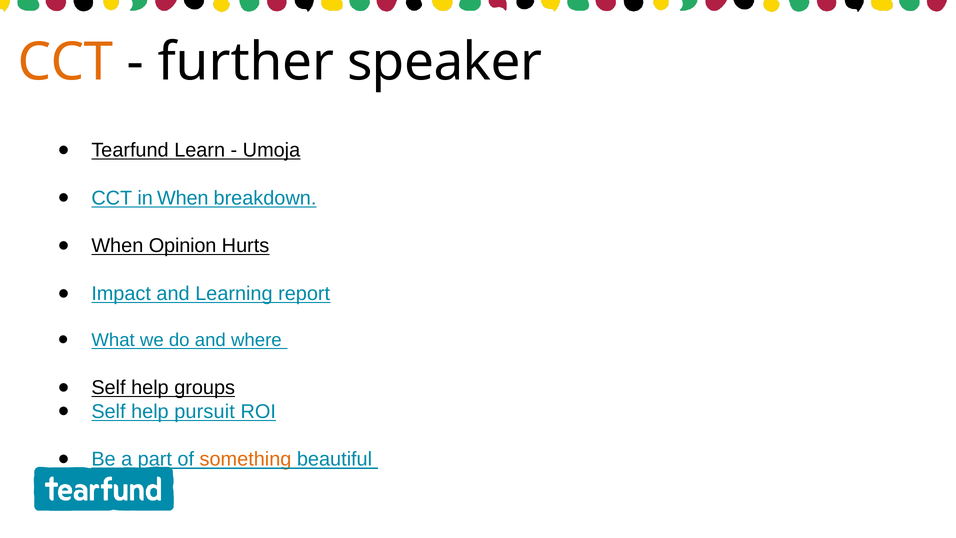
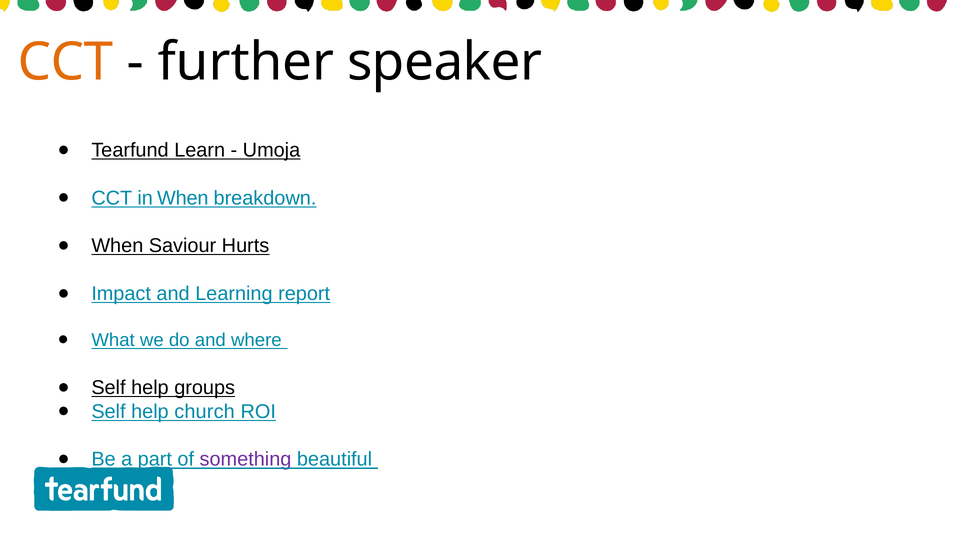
Opinion: Opinion -> Saviour (183, 246)
pursuit: pursuit -> church (205, 411)
something colour: orange -> purple (245, 459)
